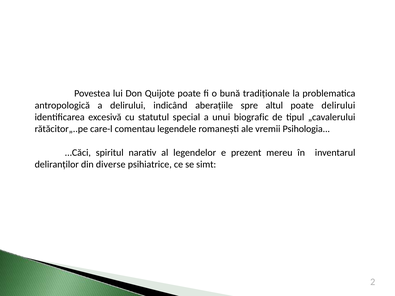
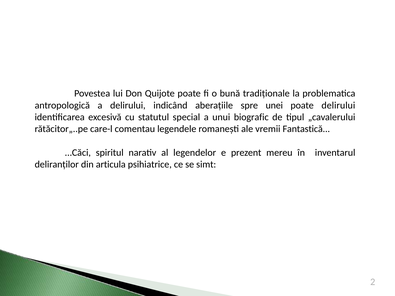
altul: altul -> unei (274, 105)
Psihologia: Psihologia -> Fantastică (306, 129)
diverse: diverse -> articula (111, 165)
